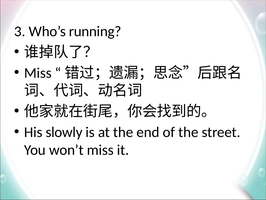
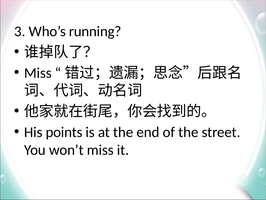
slowly: slowly -> points (64, 132)
